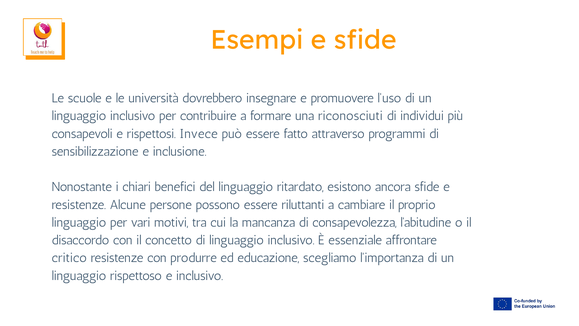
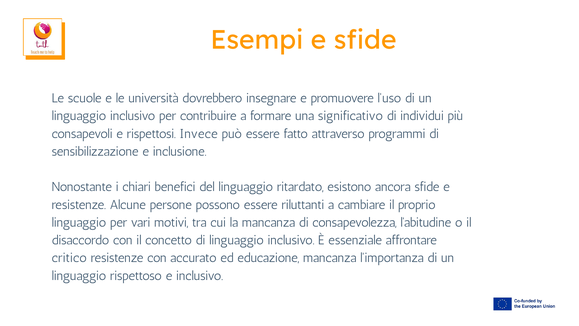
riconosciuti: riconosciuti -> significativo (350, 116)
produrre: produrre -> accurato (193, 258)
educazione scegliamo: scegliamo -> mancanza (330, 258)
